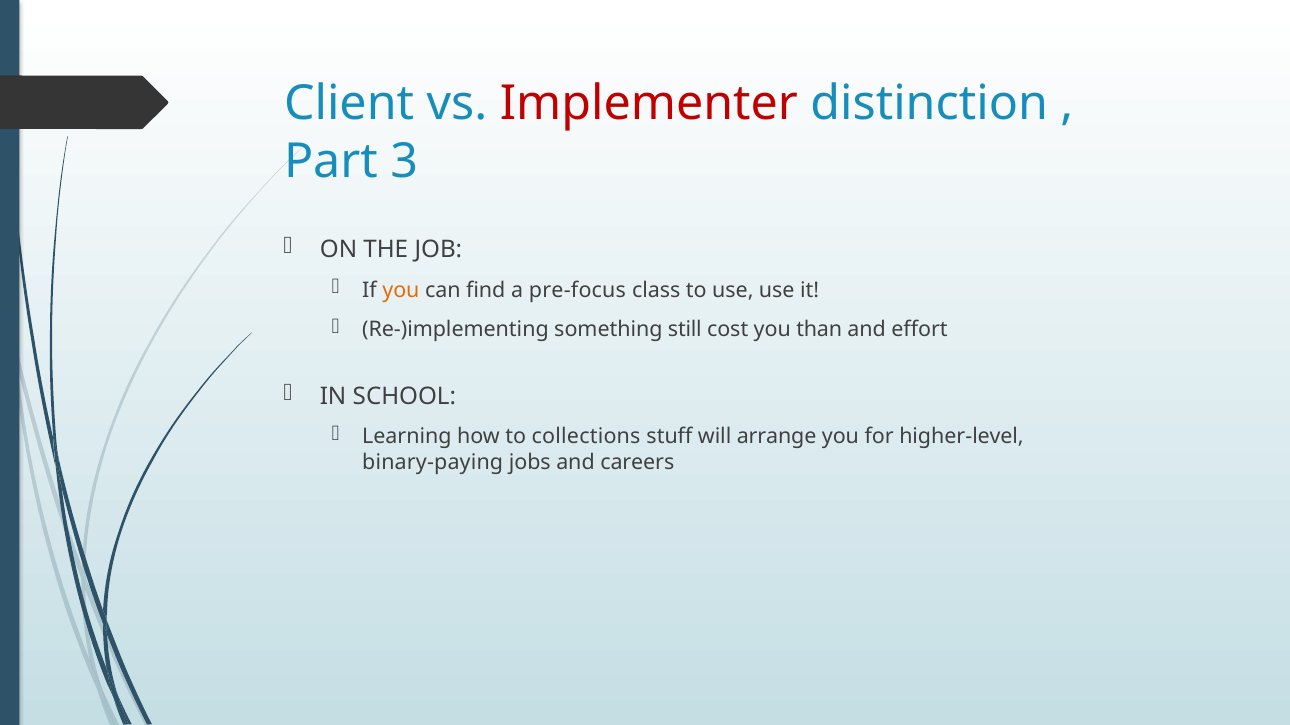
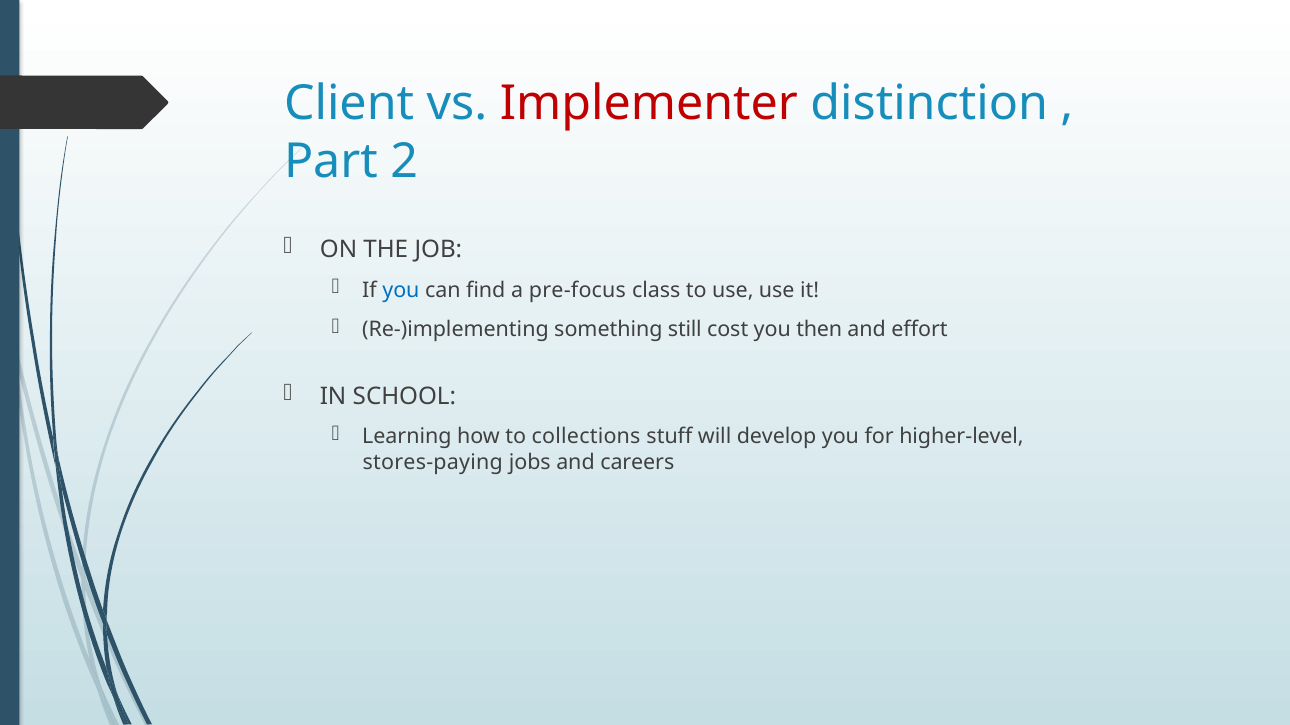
3: 3 -> 2 (404, 161)
you colour: orange -> blue (401, 291)
than: than -> then (819, 330)
arrange: arrange -> develop (777, 437)
binary-paying: binary-paying -> stores-paying (433, 463)
